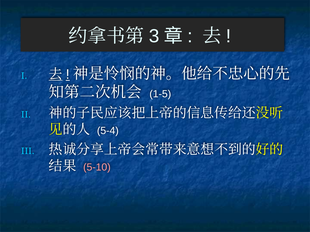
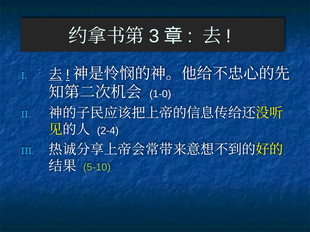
1-5: 1-5 -> 1-0 (160, 94)
5-4: 5-4 -> 2-4 (108, 131)
5-10 colour: pink -> light green (97, 168)
